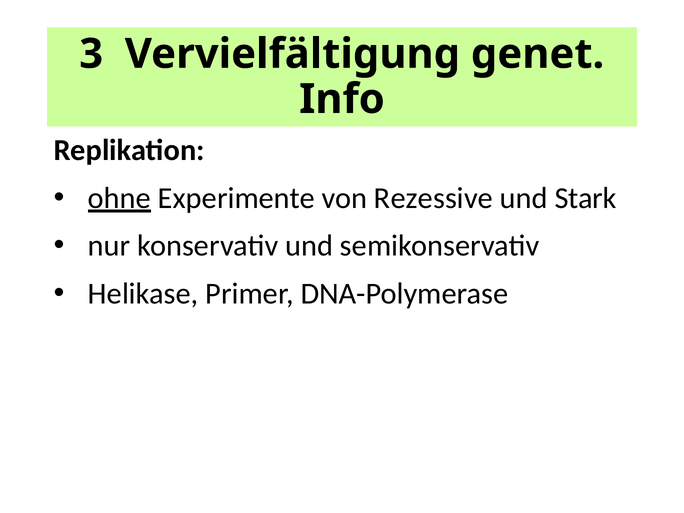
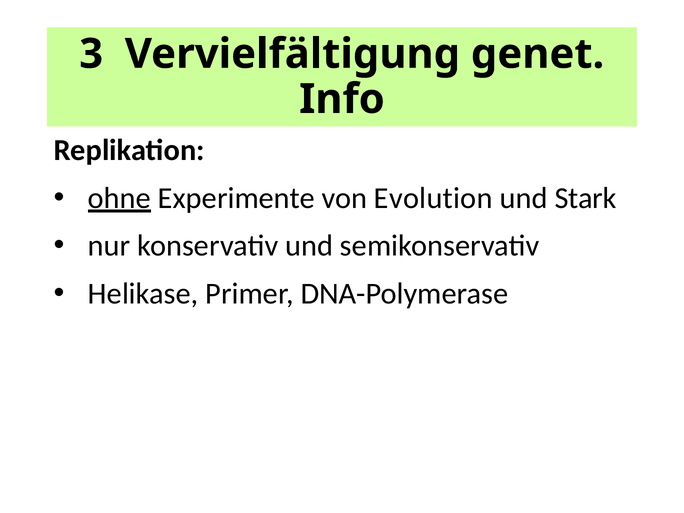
Rezessive: Rezessive -> Evolution (433, 198)
